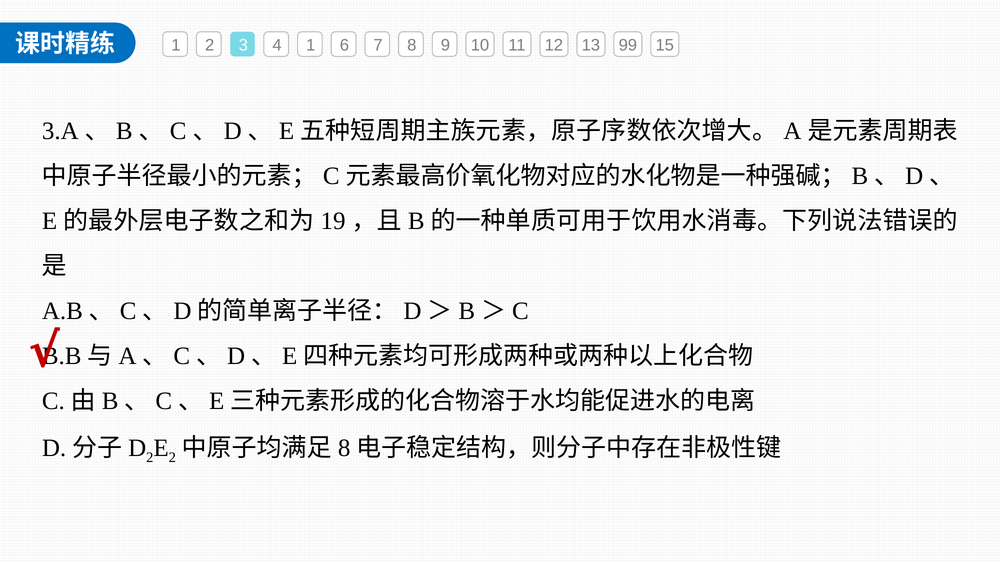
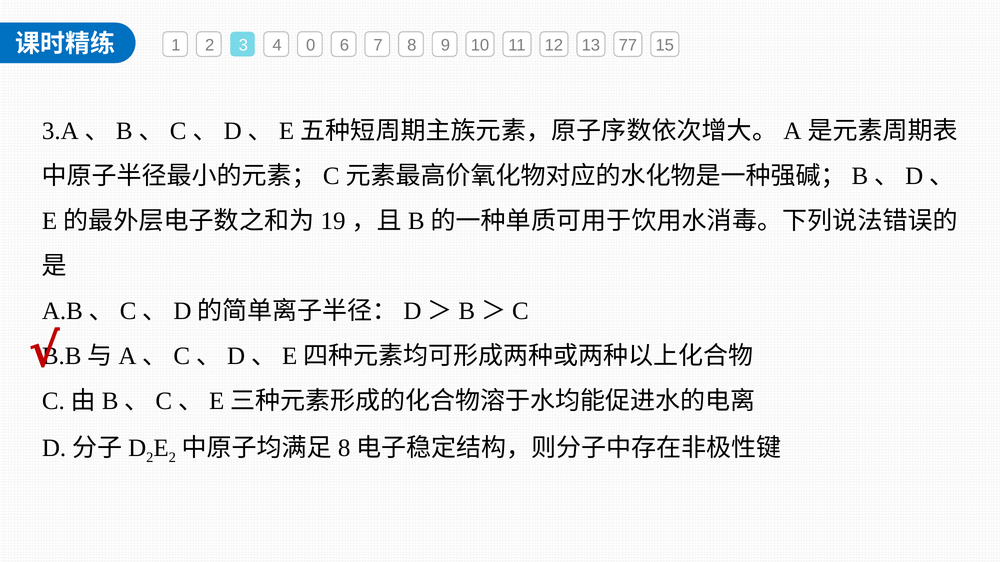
4 1: 1 -> 0 (311, 45)
99: 99 -> 77 (628, 45)
